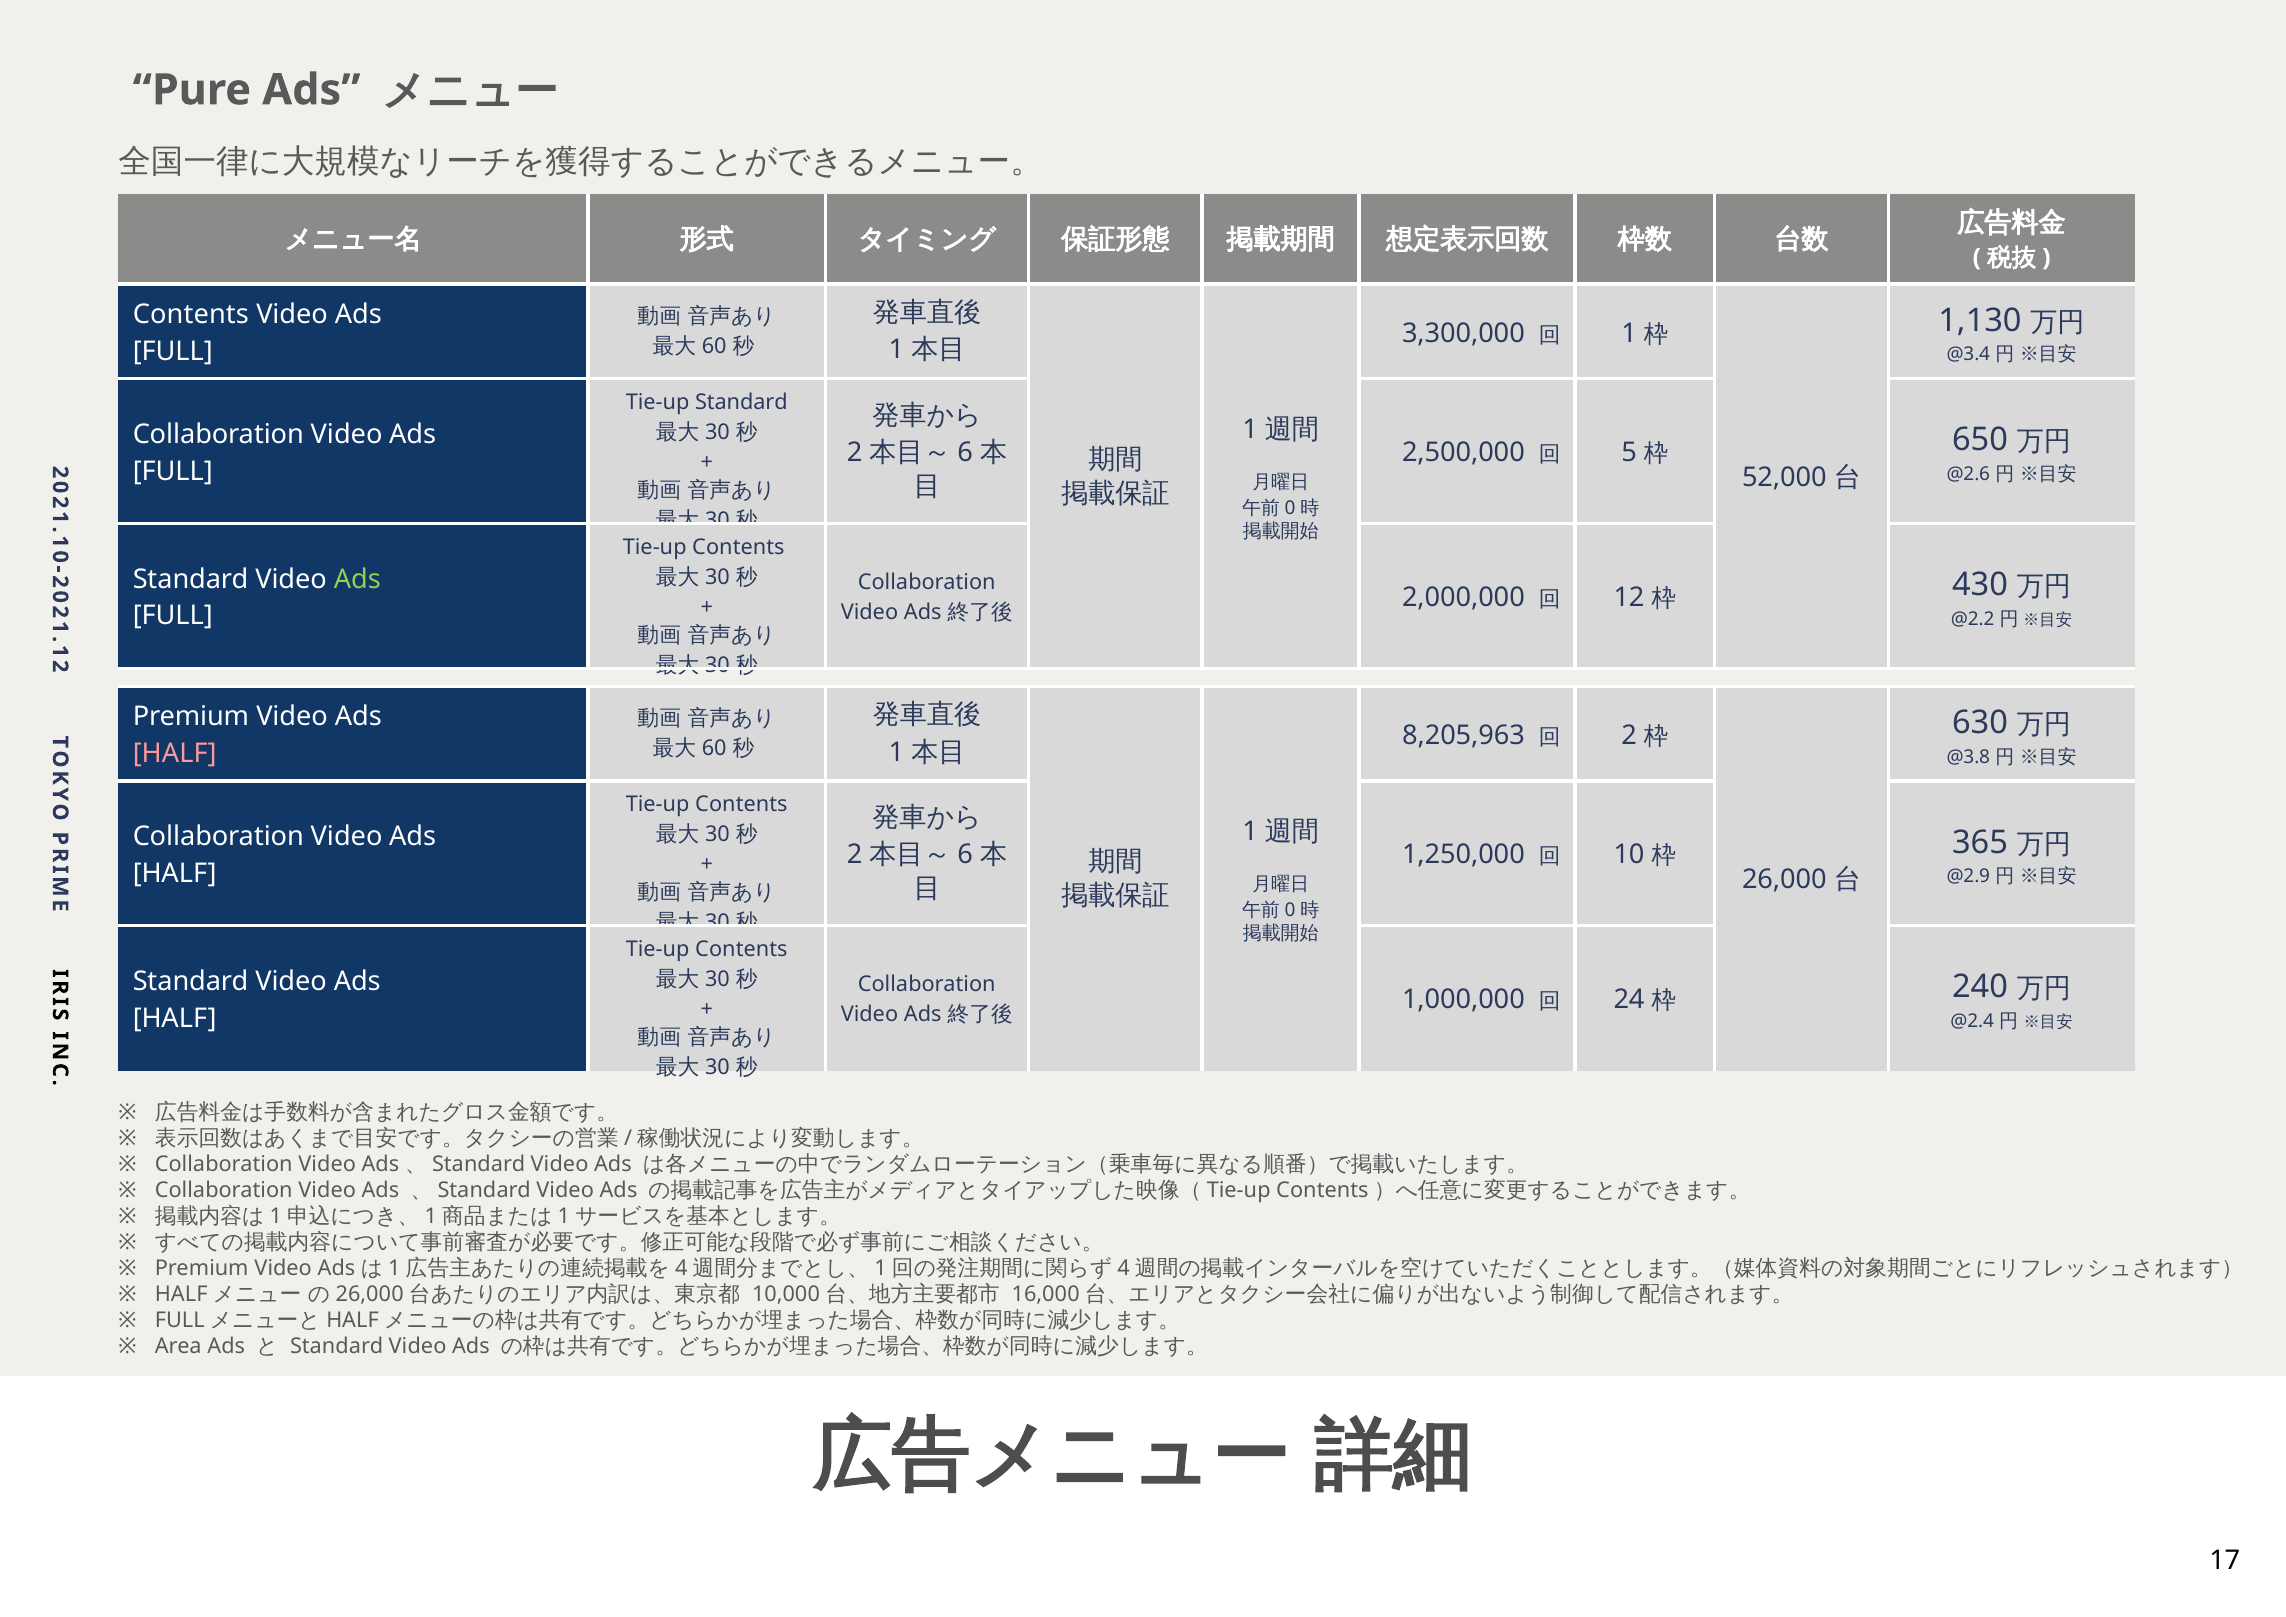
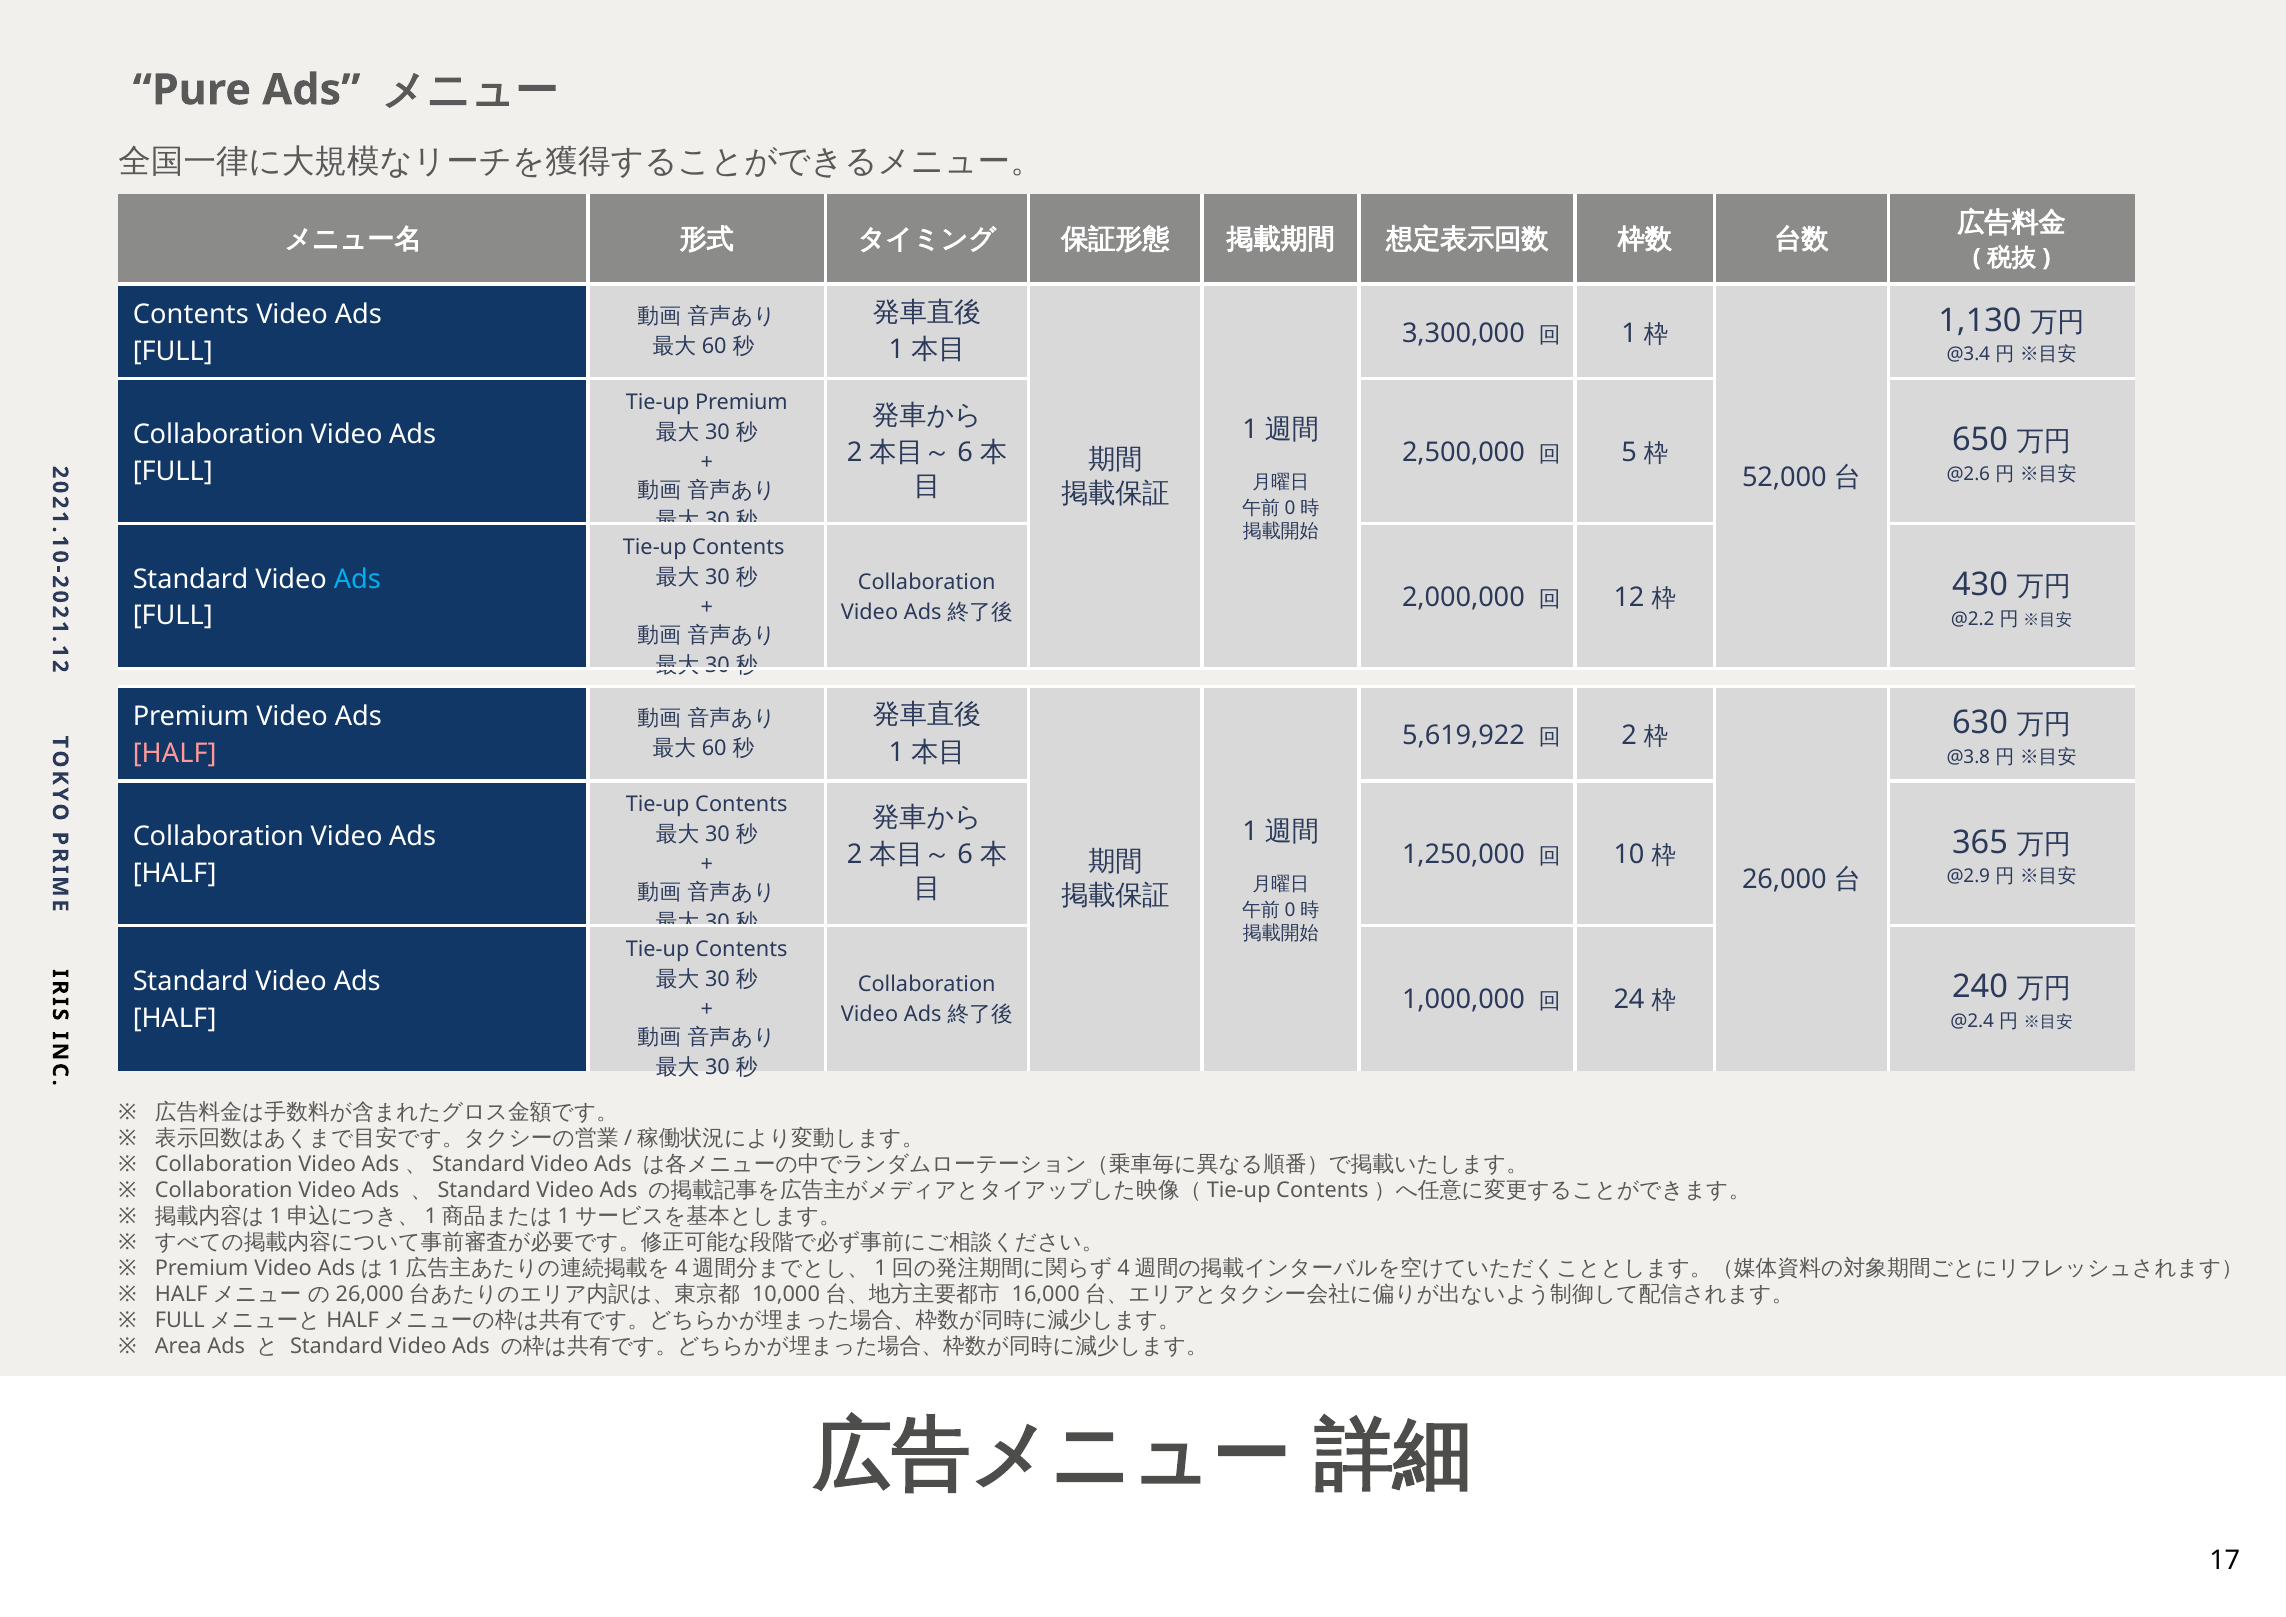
Tie-up Standard: Standard -> Premium (741, 402)
Ads colour: light green -> light blue (357, 579)
8,205,963: 8,205,963 -> 5,619,922 (1464, 735)
